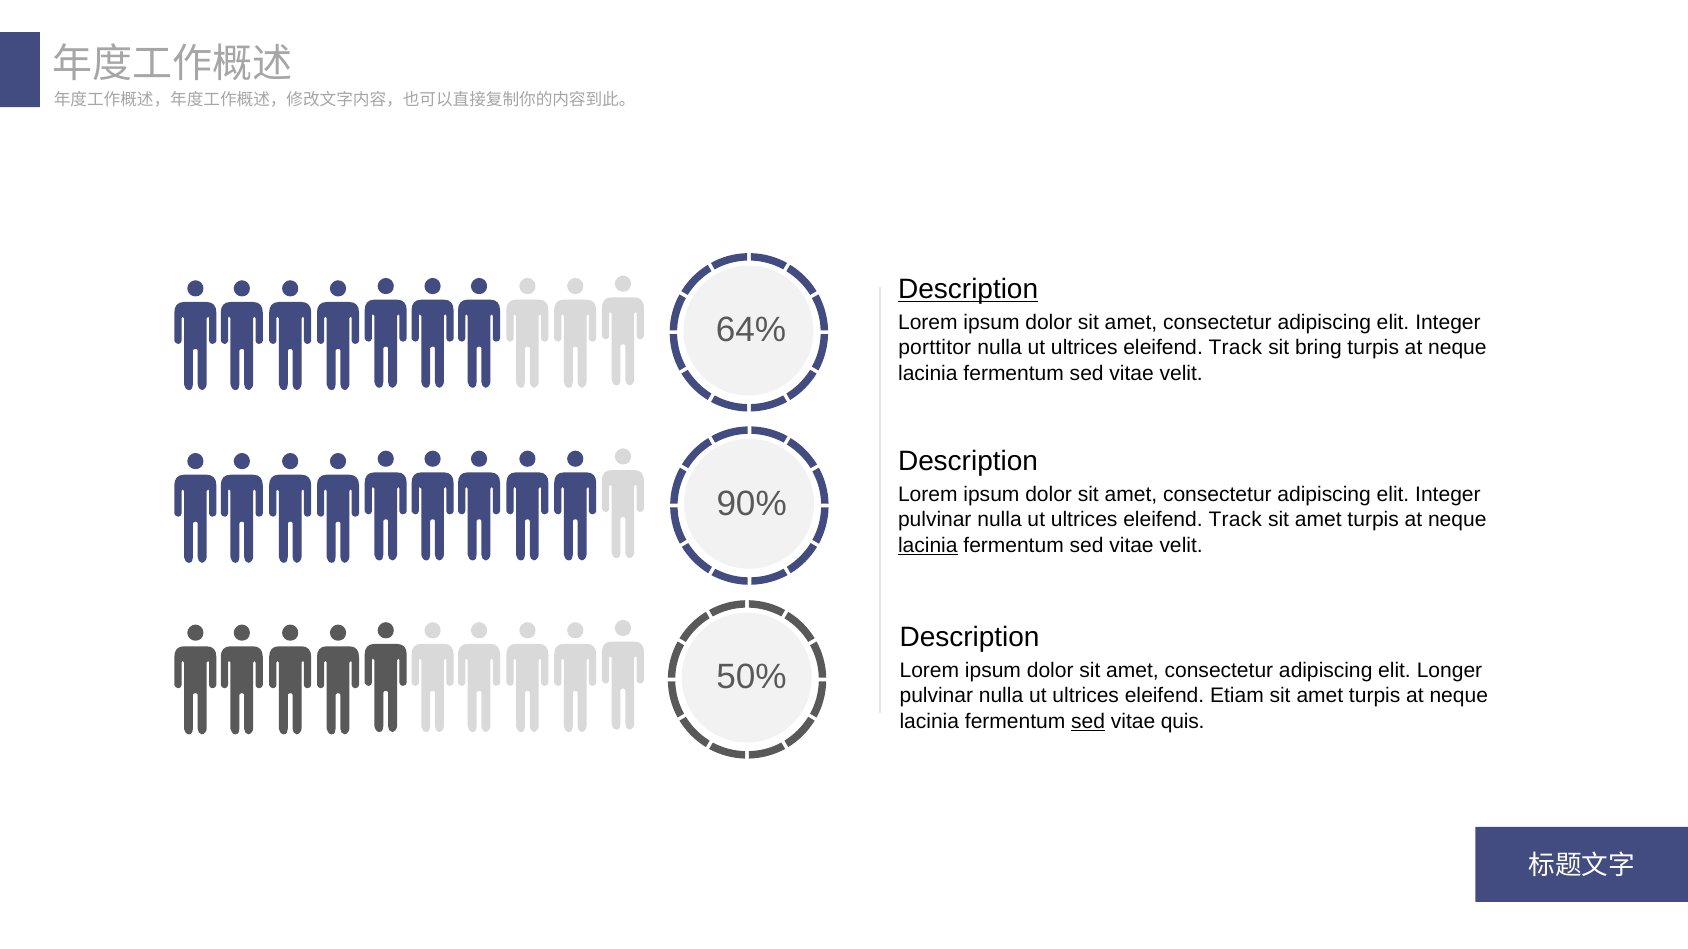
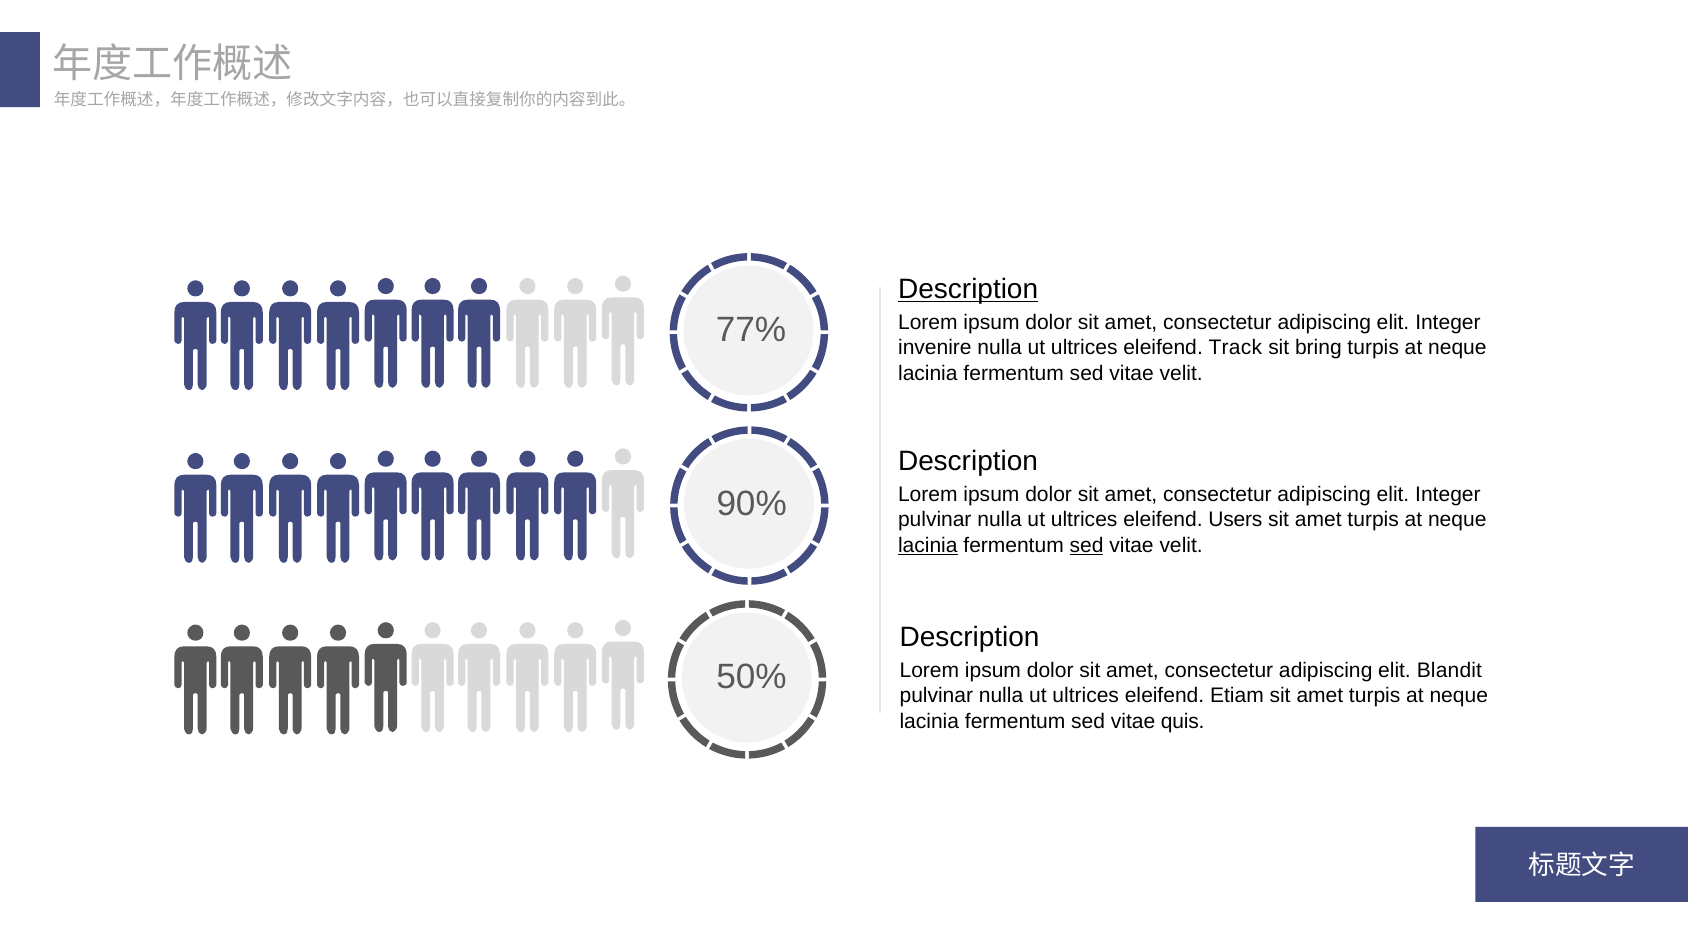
64%: 64% -> 77% (751, 330)
porttitor: porttitor -> invenire (935, 348)
Track: Track -> Users (1235, 520)
sed underline: none -> present (1087, 545)
Longer: Longer -> Blandit (1449, 671)
sed underline: present -> none (1088, 722)
